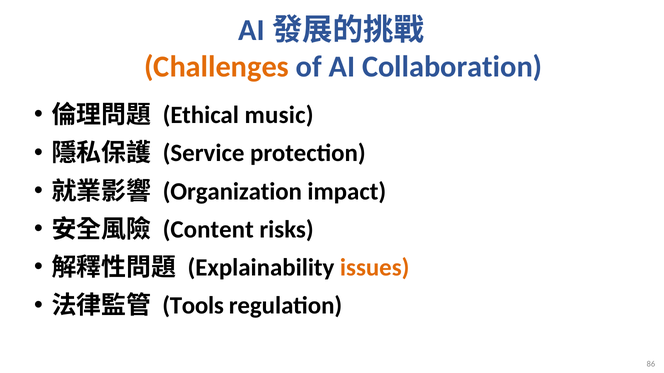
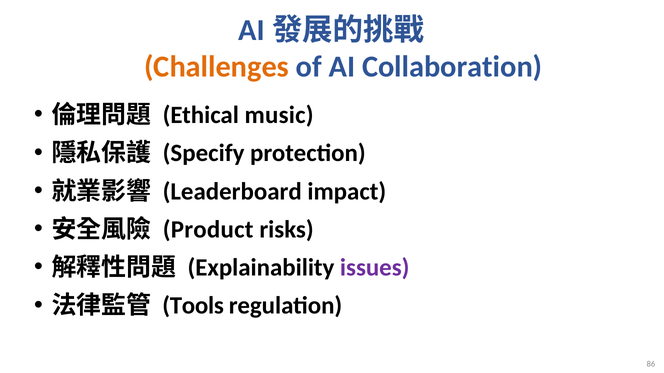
Service: Service -> Specify (204, 153)
Organization: Organization -> Leaderboard (232, 192)
Content: Content -> Product (208, 230)
issues colour: orange -> purple (375, 268)
